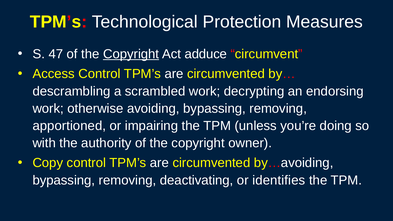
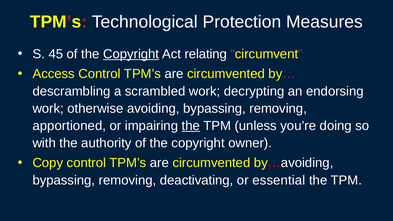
47: 47 -> 45 (56, 54)
adduce: adduce -> relating (206, 54)
the underline: none -> present (191, 126)
identifies: identifies -> essential (279, 180)
